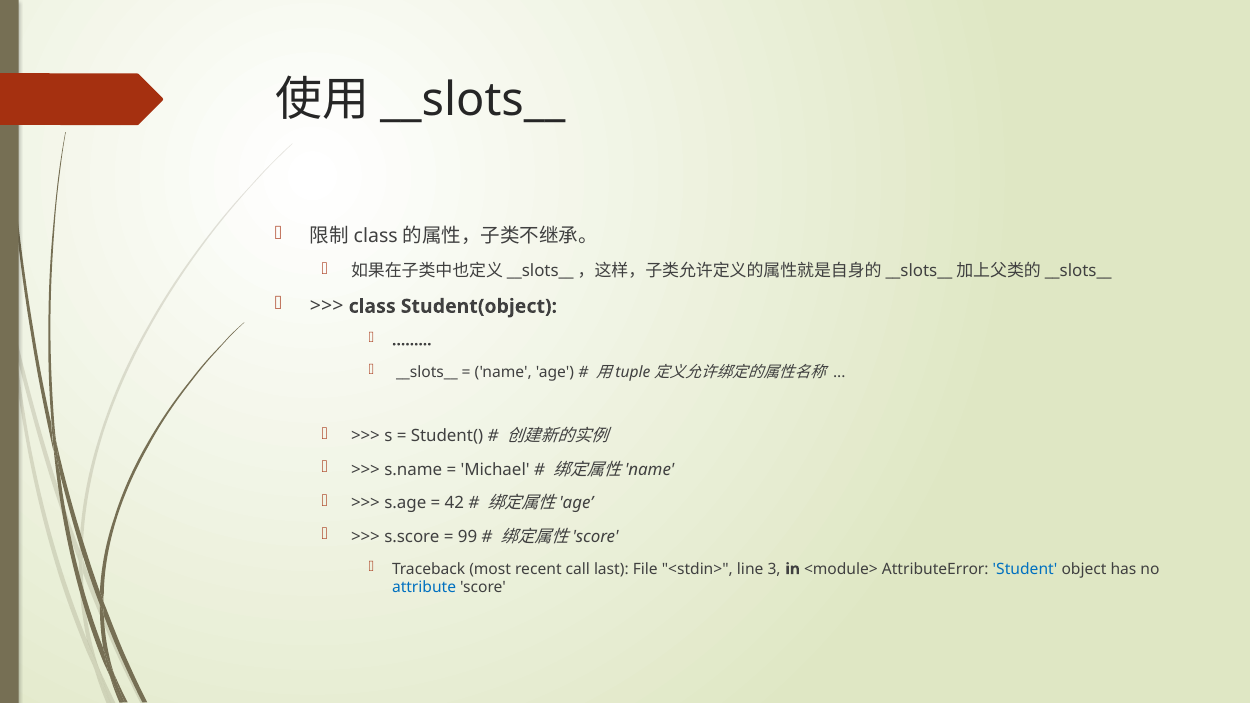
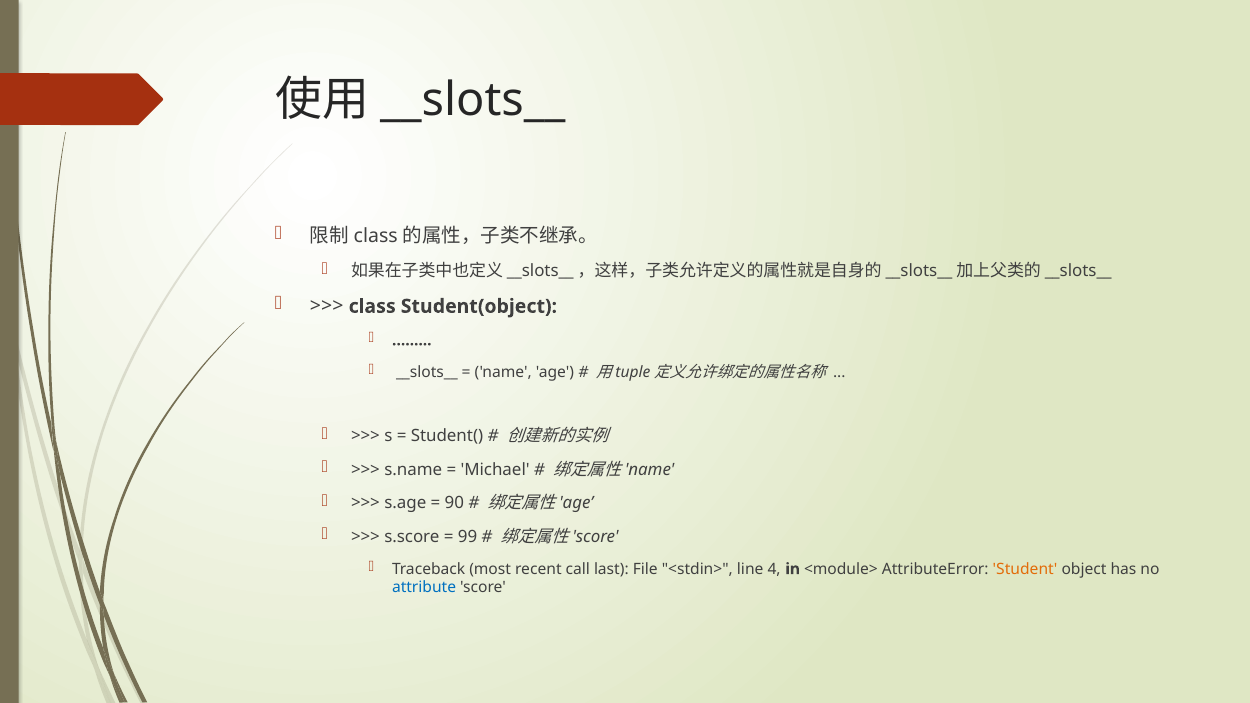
42: 42 -> 90 (454, 503)
3: 3 -> 4 (774, 569)
Student colour: blue -> orange (1025, 569)
